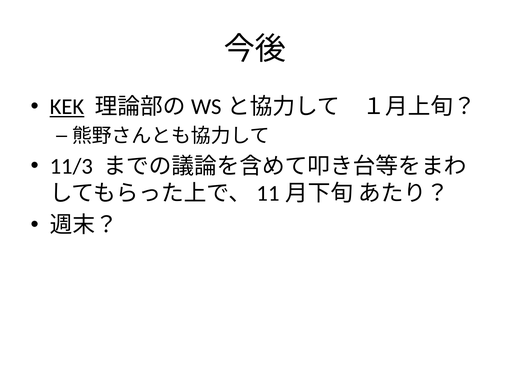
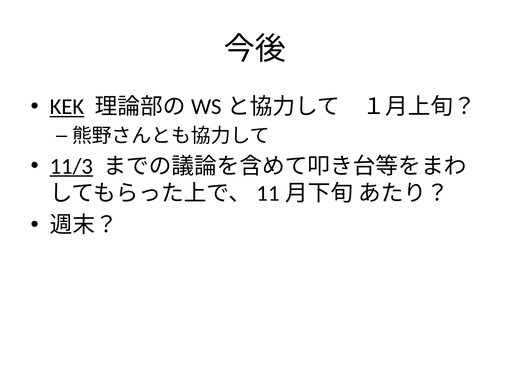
11/3 underline: none -> present (71, 167)
